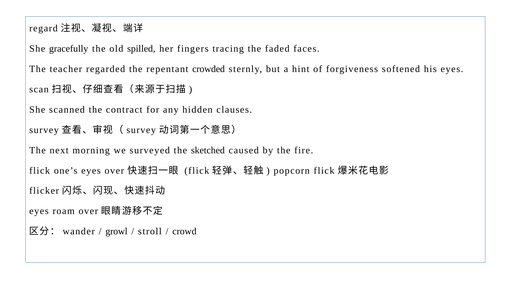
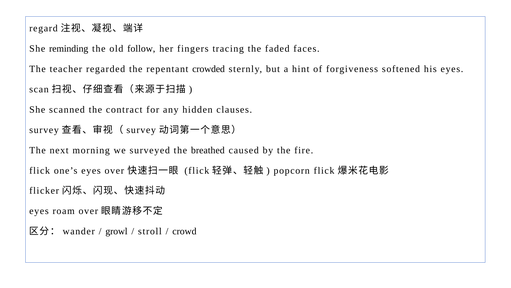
gracefully: gracefully -> reminding (69, 49)
spilled: spilled -> follow (141, 49)
sketched: sketched -> breathed (208, 150)
